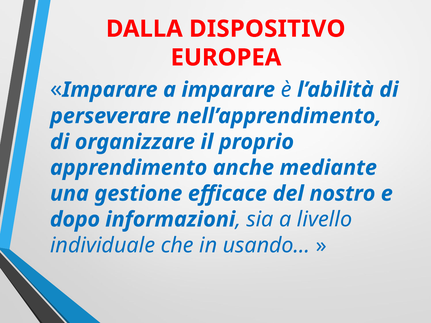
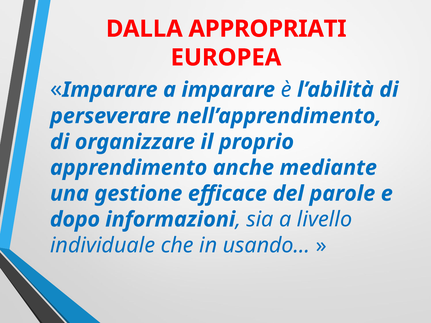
DISPOSITIVO: DISPOSITIVO -> APPROPRIATI (268, 29)
nostro: nostro -> parole (342, 194)
